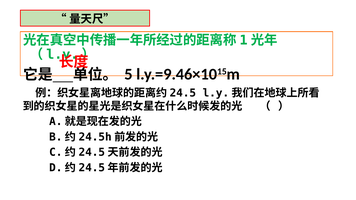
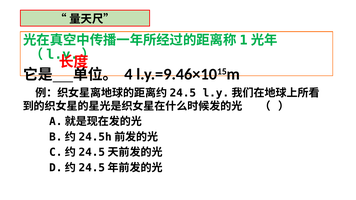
5: 5 -> 4 (129, 74)
